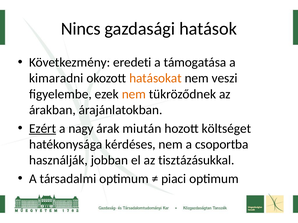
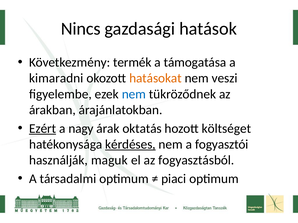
eredeti: eredeti -> termék (132, 63)
nem colour: orange -> blue (134, 94)
miután: miután -> oktatás (142, 129)
kérdéses underline: none -> present (130, 145)
csoportba: csoportba -> fogyasztói (222, 145)
jobban: jobban -> maguk (109, 161)
tisztázásukkal: tisztázásukkal -> fogyasztásból (196, 161)
